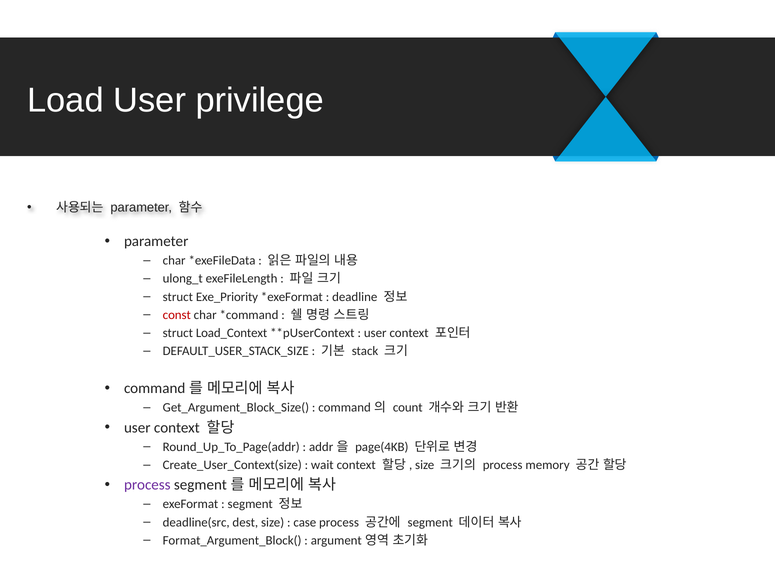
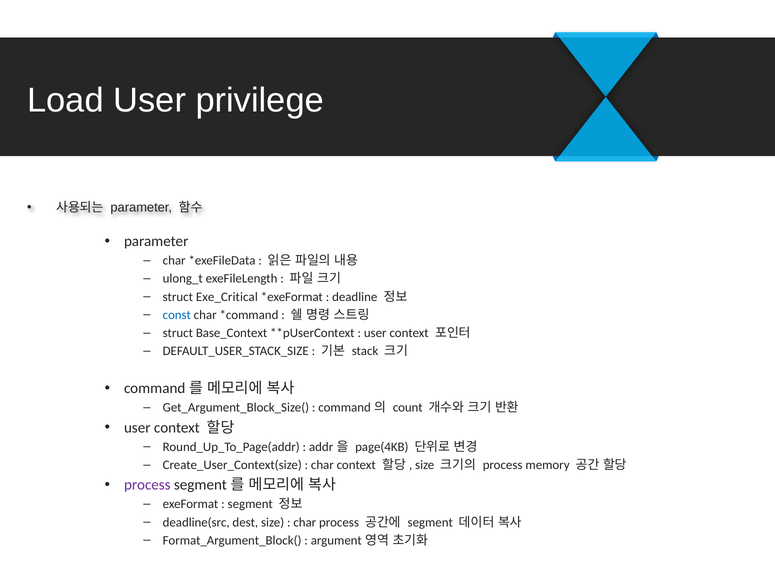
Exe_Priority: Exe_Priority -> Exe_Critical (227, 297)
const colour: red -> blue (177, 315)
Load_Context: Load_Context -> Base_Context (232, 333)
wait: wait -> char (322, 465)
case: case -> char (305, 522)
